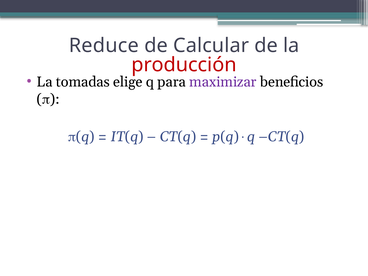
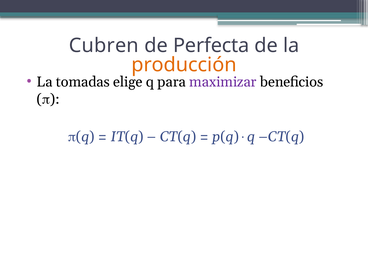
Reduce: Reduce -> Cubren (104, 46)
Calcular: Calcular -> Perfecta (211, 46)
producción colour: red -> orange (184, 65)
